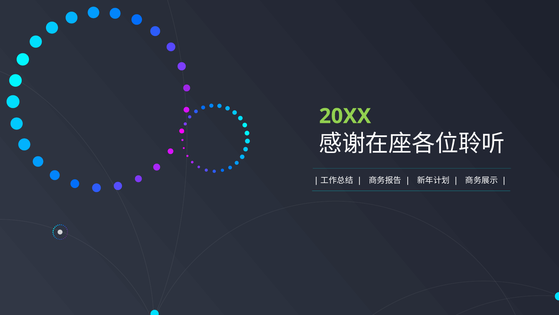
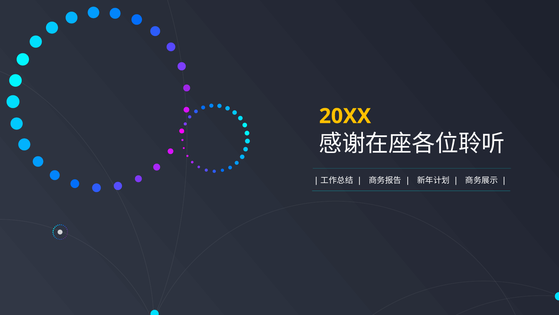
20XX colour: light green -> yellow (345, 116)
